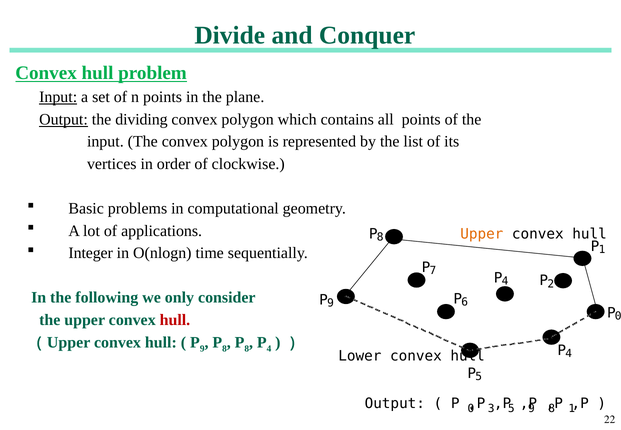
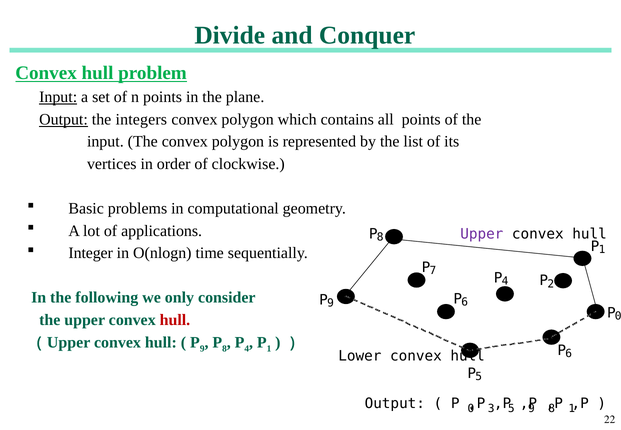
dividing: dividing -> integers (141, 119)
Upper colour: orange -> purple (482, 234)
8: 8 -> 4 (247, 348)
4: 4 -> 1 (269, 348)
4: 4 -> 6 (569, 353)
